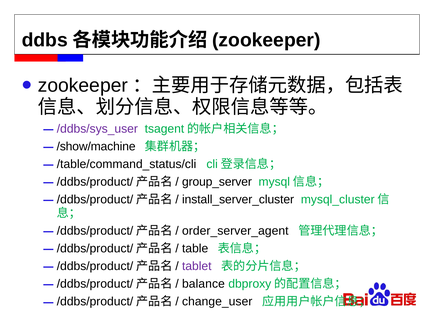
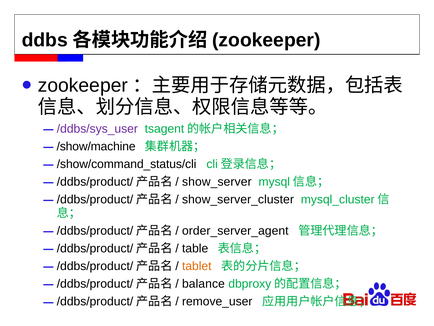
/table/command_status/cli: /table/command_status/cli -> /show/command_status/cli (127, 164)
group_server: group_server -> show_server (217, 182)
install_server_cluster: install_server_cluster -> show_server_cluster (238, 199)
tablet colour: purple -> orange (197, 266)
change_user: change_user -> remove_user (217, 301)
